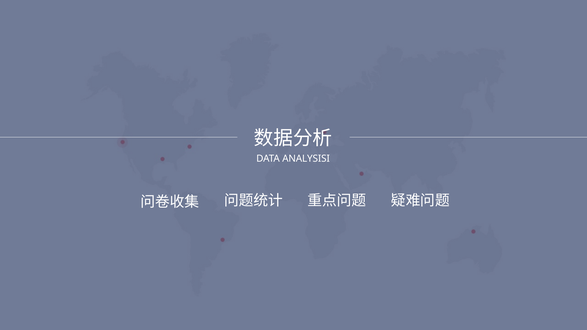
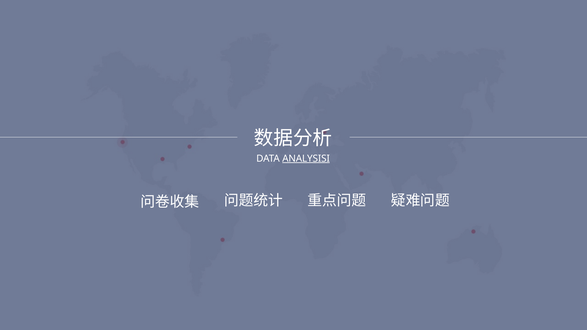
ANALYSISI underline: none -> present (306, 159)
